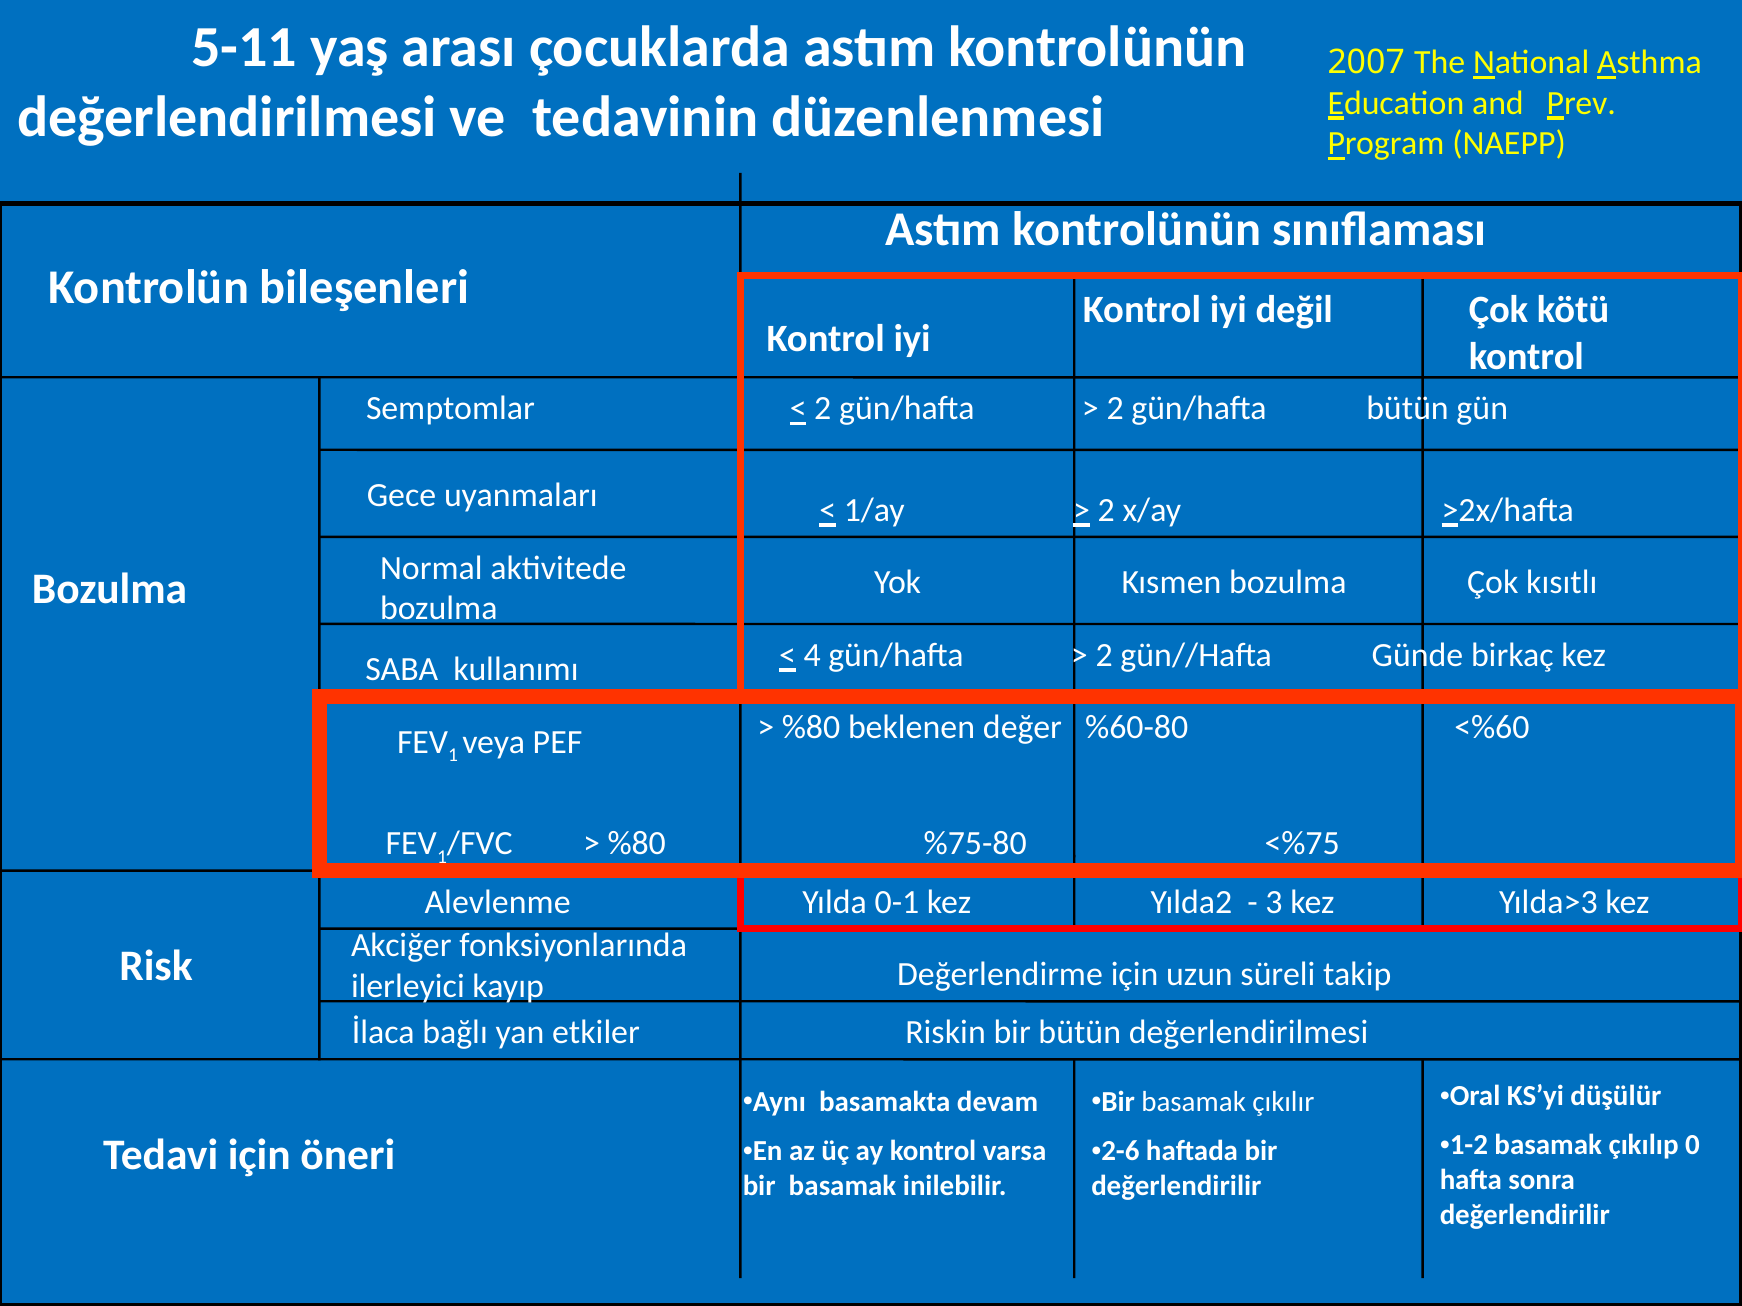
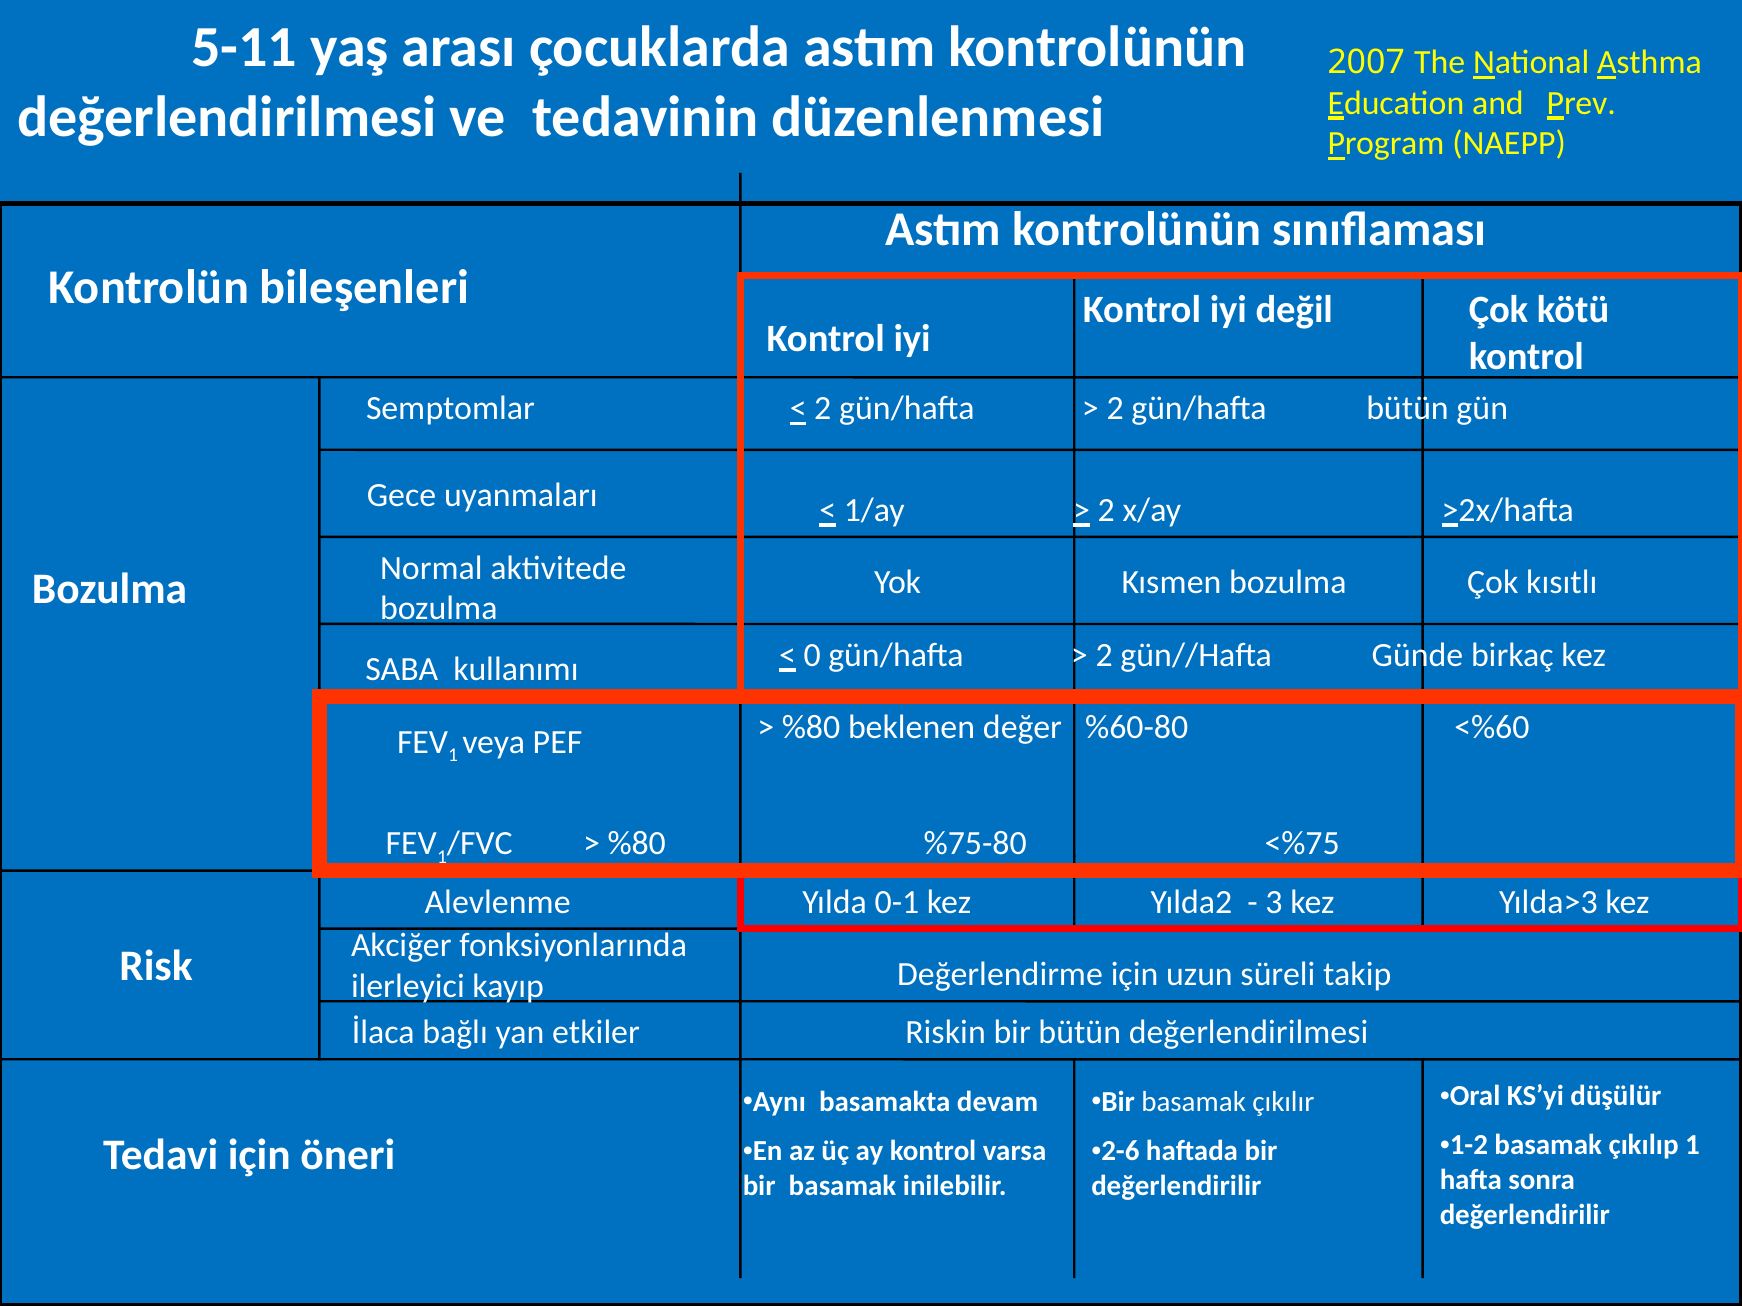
4: 4 -> 0 (812, 656)
çıkılıp 0: 0 -> 1 (1692, 1146)
